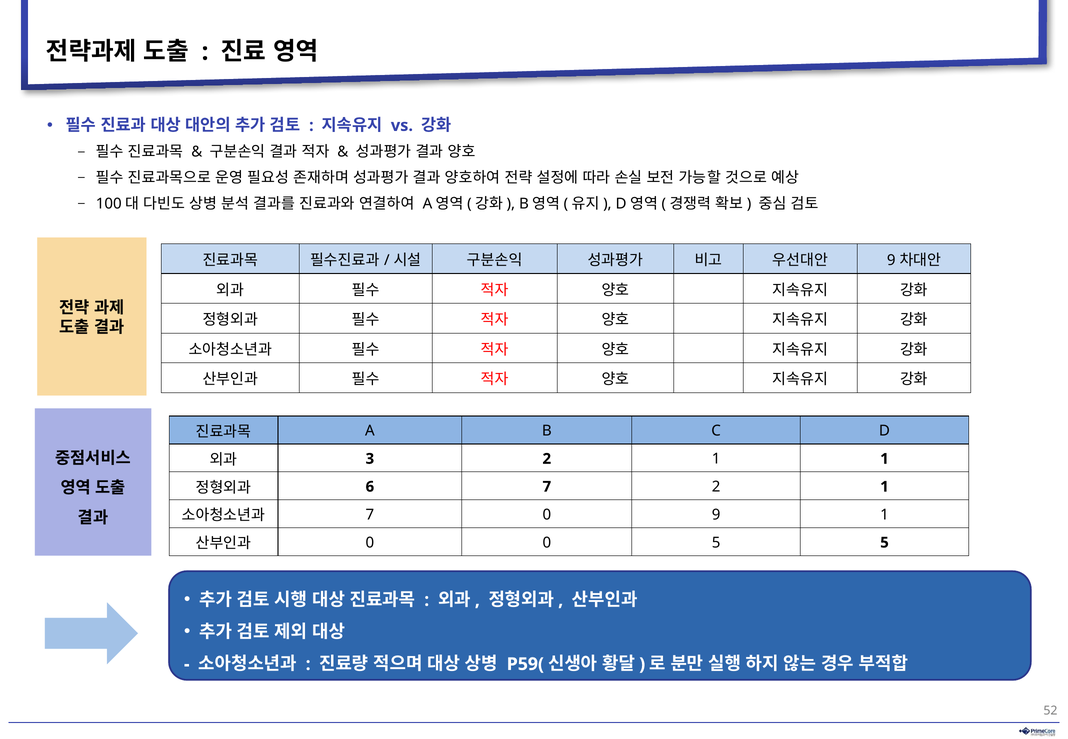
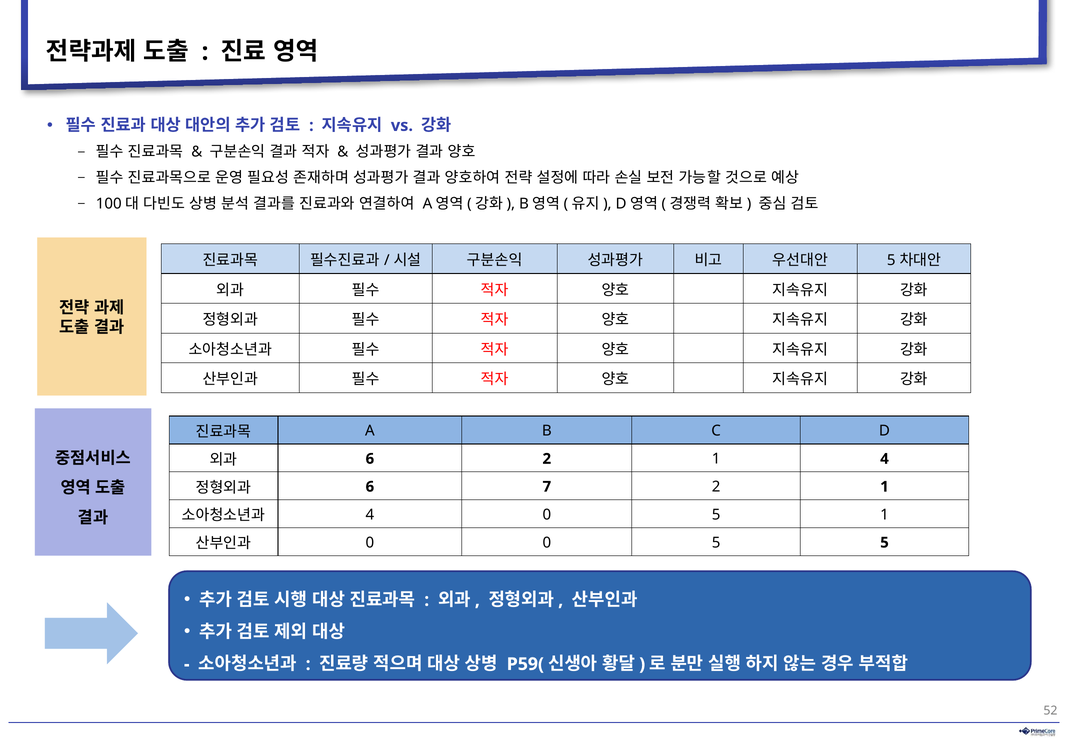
9: 9 -> 5 (891, 260)
3: 3 -> 6 (370, 459)
1 1: 1 -> 4 (884, 459)
7: 7 -> 4 (370, 515)
9: 9 -> 5 (716, 515)
